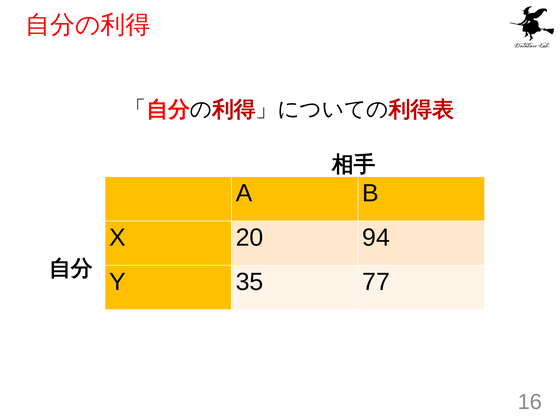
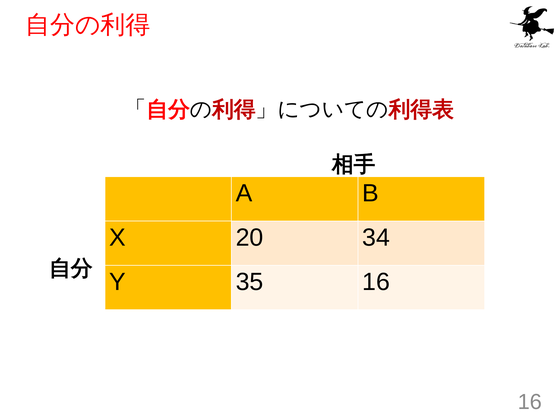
94: 94 -> 34 (376, 237)
35 77: 77 -> 16 (376, 282)
